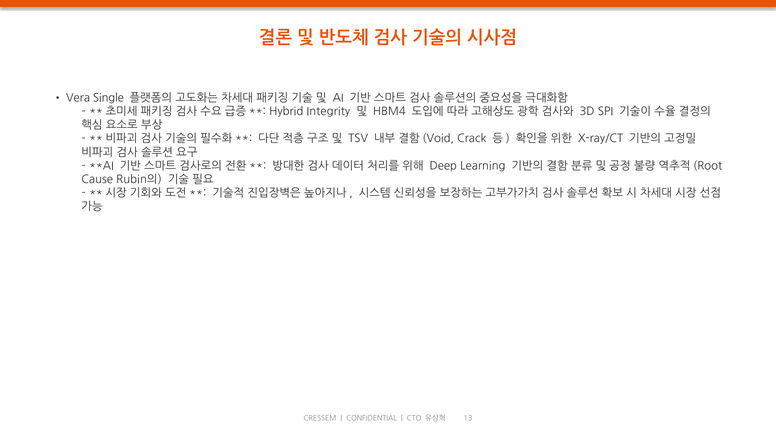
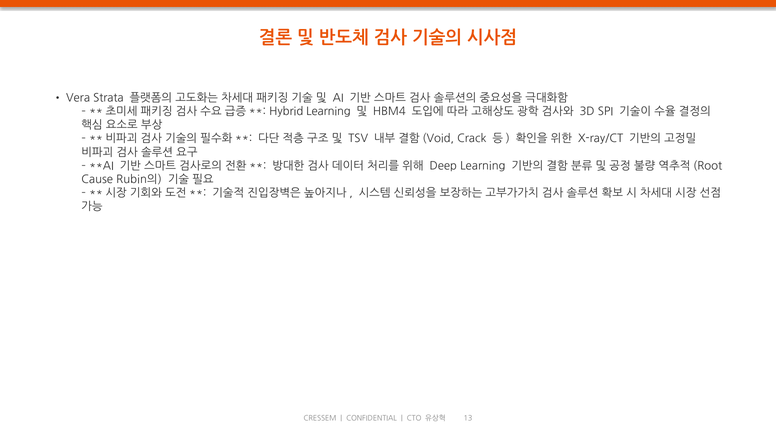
Single: Single -> Strata (108, 98)
Hybrid Integrity: Integrity -> Learning (328, 111)
